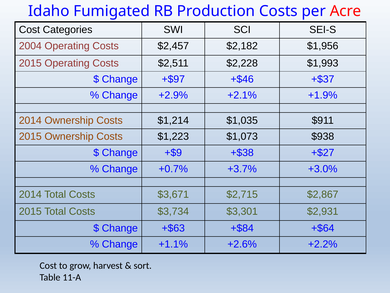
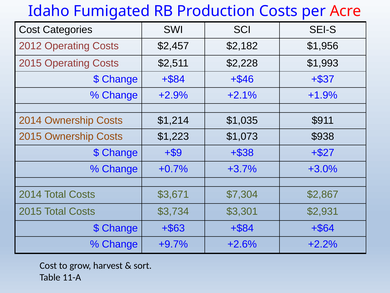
2004: 2004 -> 2012 (30, 46)
Change +$97: +$97 -> +$84 (173, 79)
$2,715: $2,715 -> $7,304 (242, 194)
+1.1%: +1.1% -> +9.7% (173, 244)
